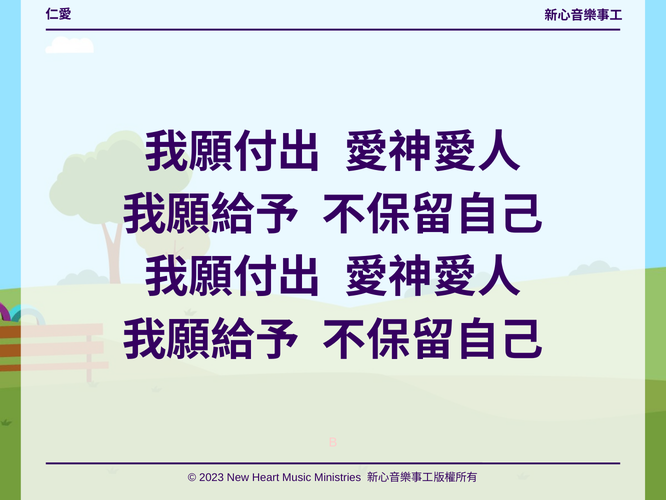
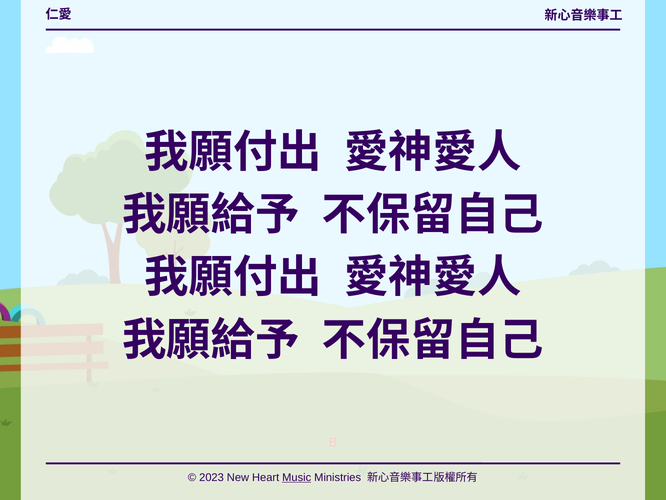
Music underline: none -> present (297, 477)
